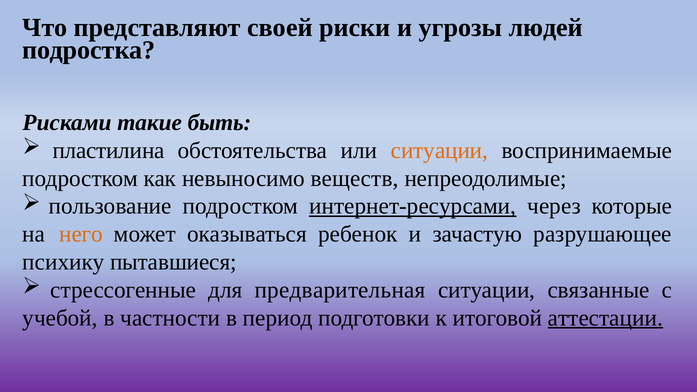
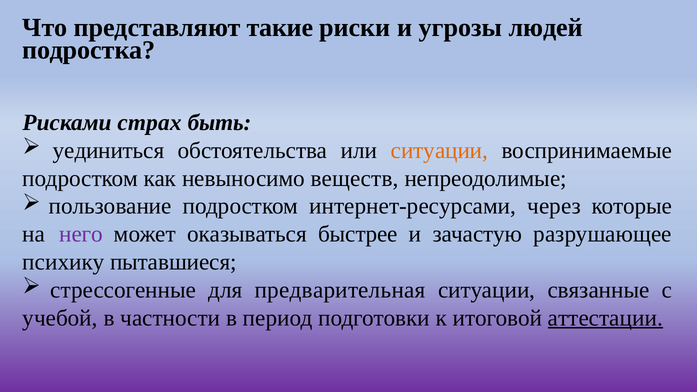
своей: своей -> такие (280, 28)
такие: такие -> страх (149, 123)
пластилина: пластилина -> уединиться (109, 150)
интернет-ресурсами underline: present -> none (413, 206)
него colour: orange -> purple (81, 234)
ребенок: ребенок -> быстрее (358, 234)
